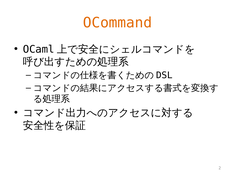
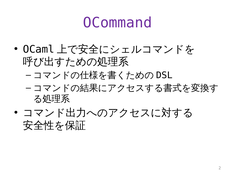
OCommand colour: orange -> purple (117, 23)
